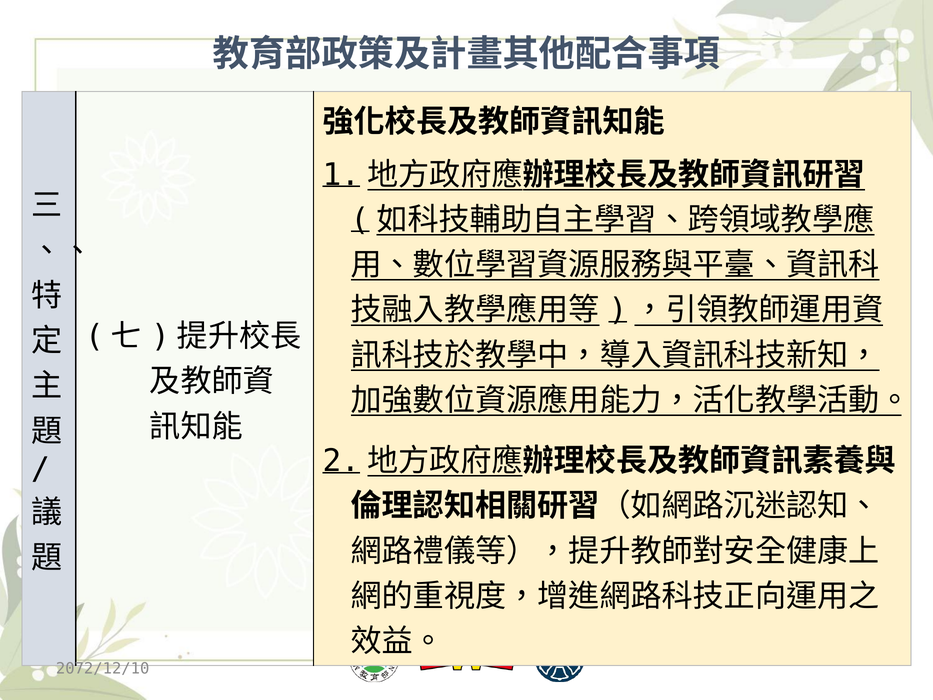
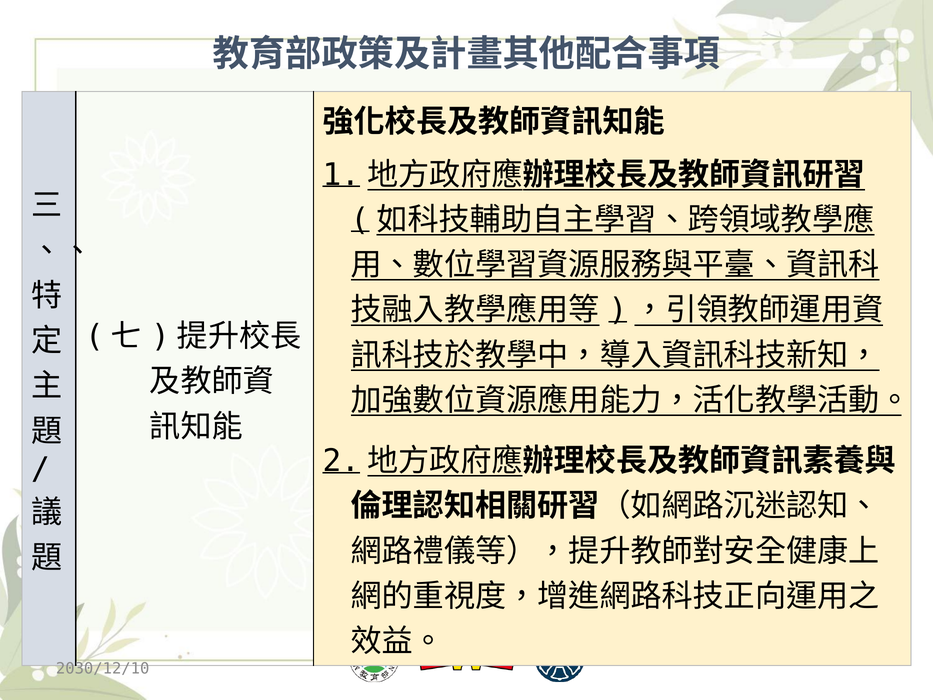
2072/12/10: 2072/12/10 -> 2030/12/10 (103, 668)
